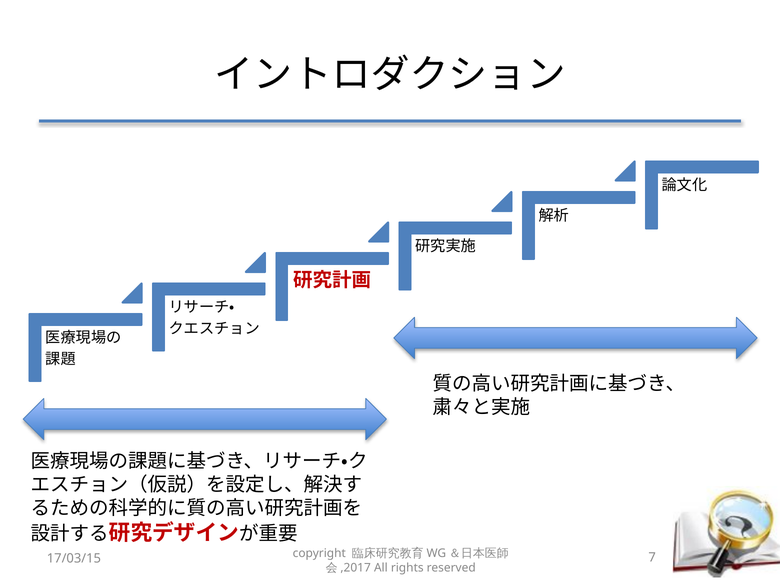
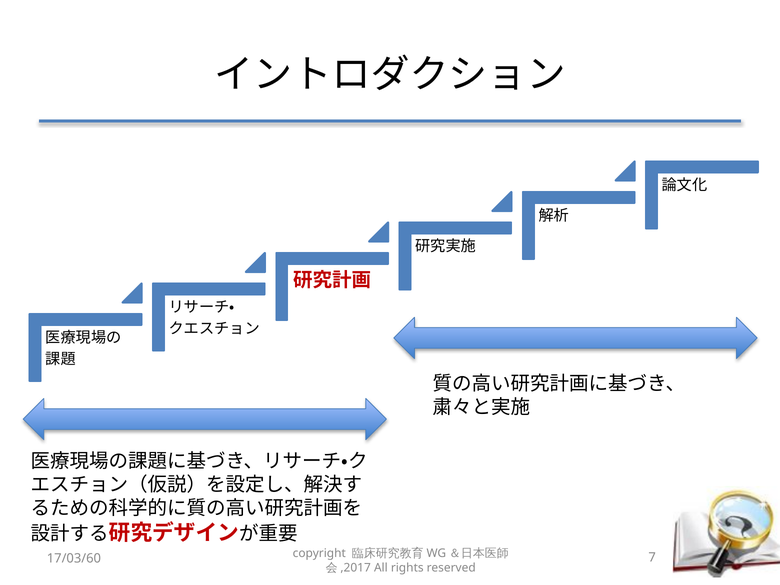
17/03/15: 17/03/15 -> 17/03/60 (74, 559)
